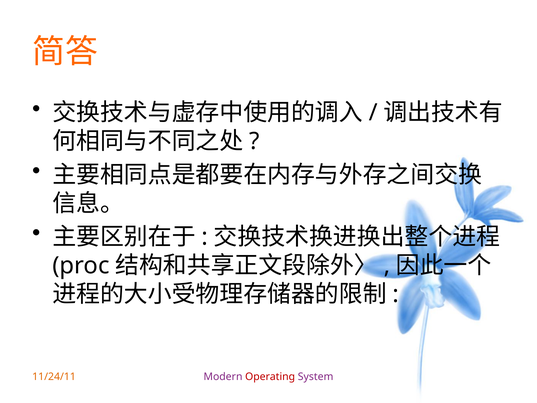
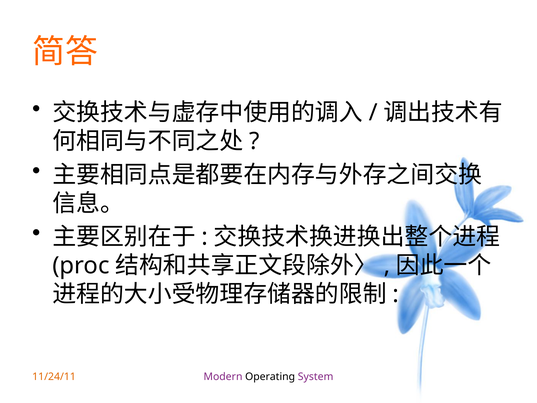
Operating colour: red -> black (270, 376)
